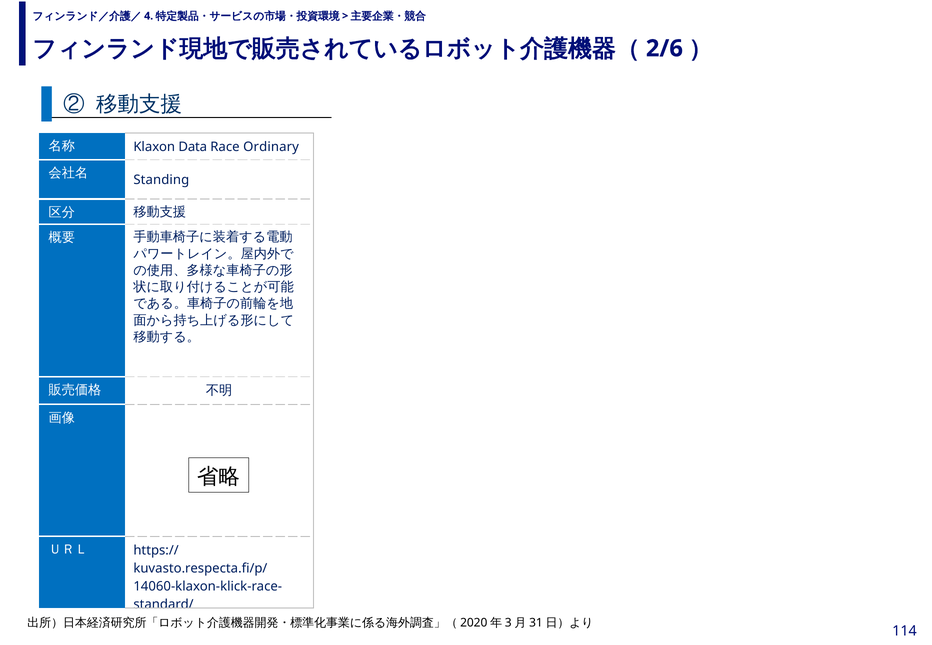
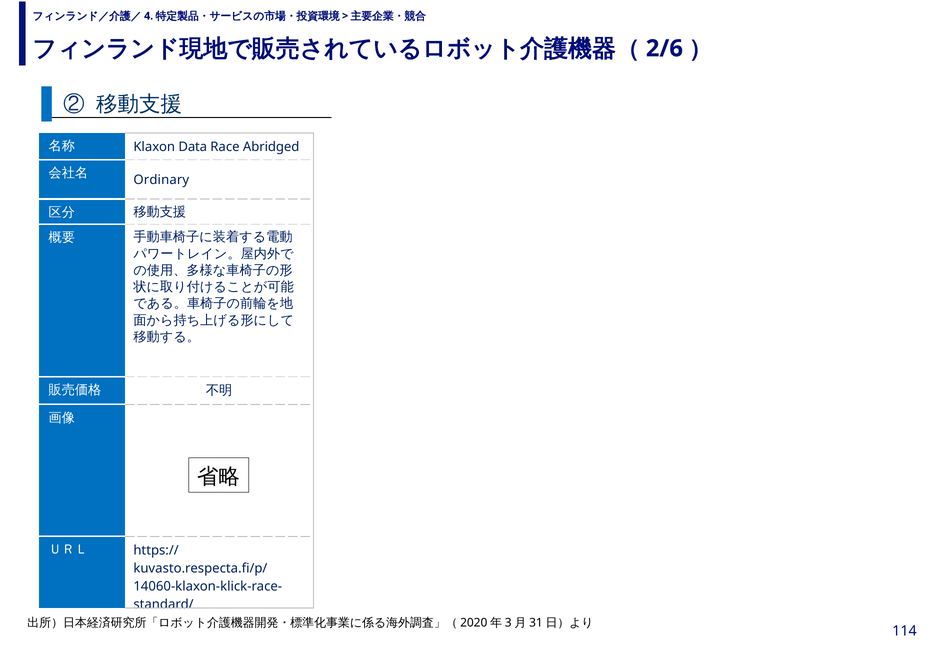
Ordinary: Ordinary -> Abridged (271, 147)
Standing: Standing -> Ordinary (161, 180)
